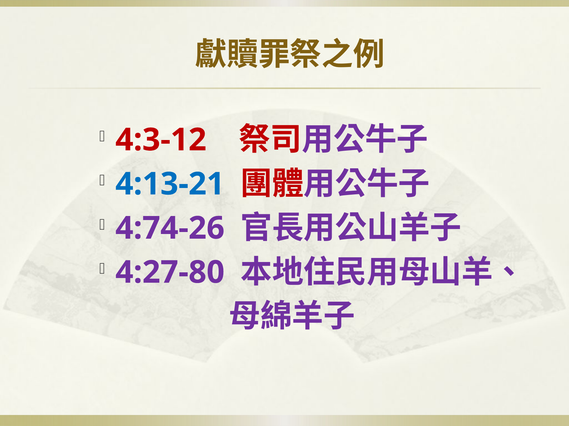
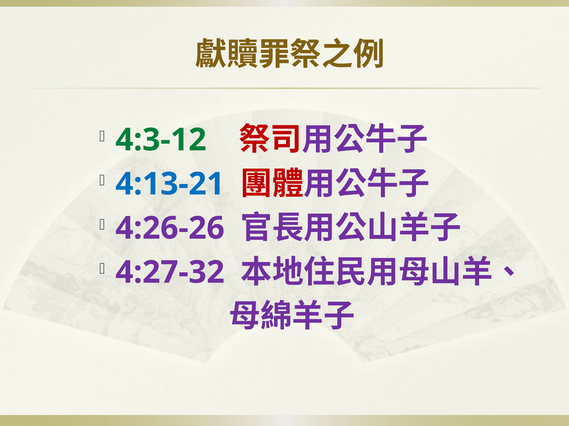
4:3-12 colour: red -> green (161, 140)
4:74-26: 4:74-26 -> 4:26-26 (170, 229)
4:27-80: 4:27-80 -> 4:27-32 (170, 273)
